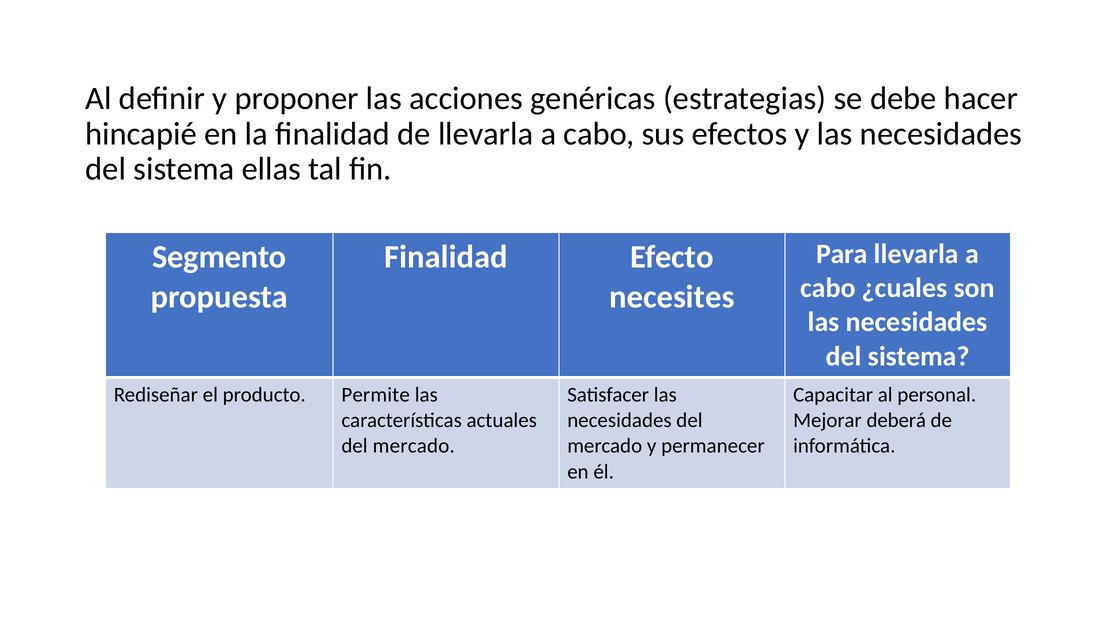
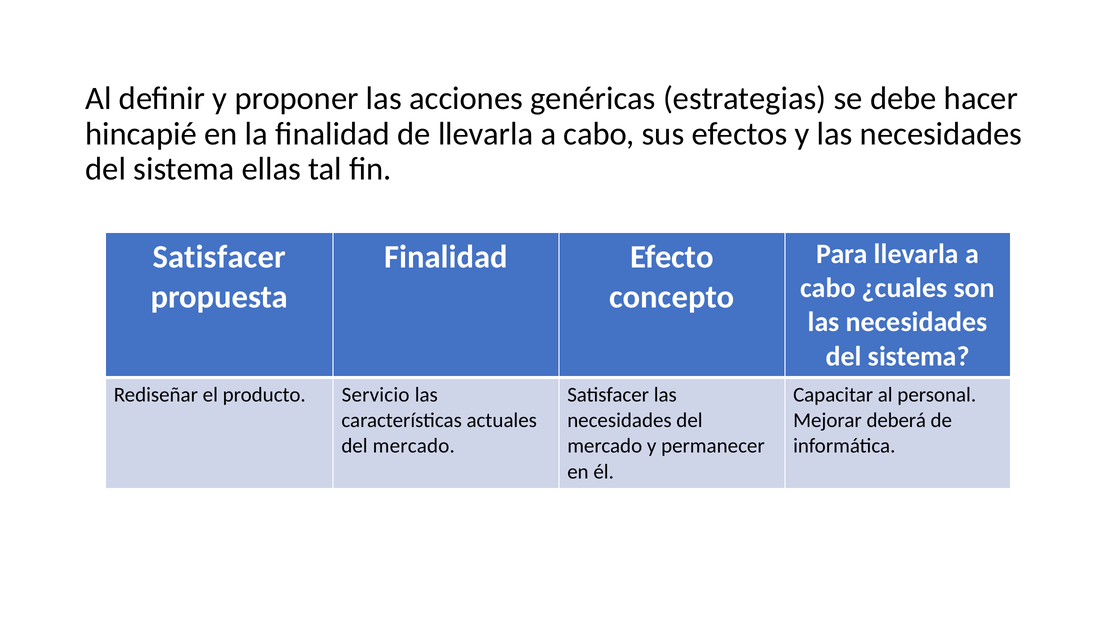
Segmento: Segmento -> Satisfacer (219, 257)
necesites: necesites -> concepto (672, 297)
Permite: Permite -> Servicio (376, 394)
